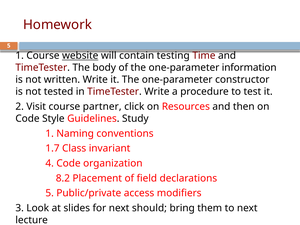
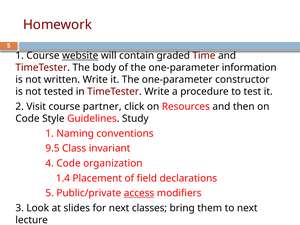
testing: testing -> graded (173, 56)
1.7: 1.7 -> 9.5 (52, 148)
8.2: 8.2 -> 1.4 (63, 178)
access underline: none -> present (139, 193)
should: should -> classes (149, 208)
